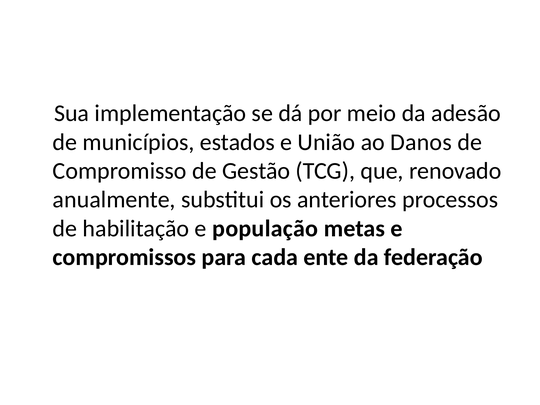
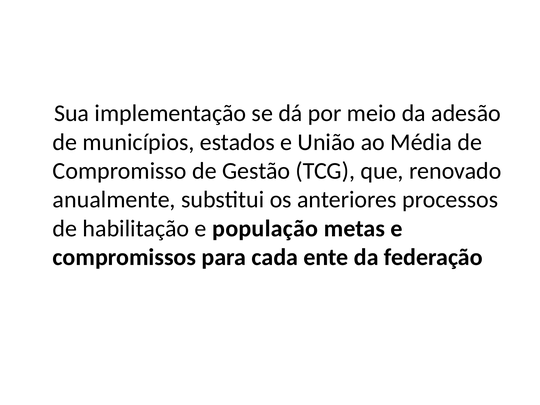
Danos: Danos -> Média (421, 142)
